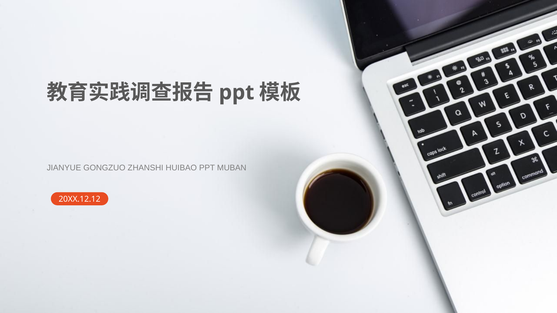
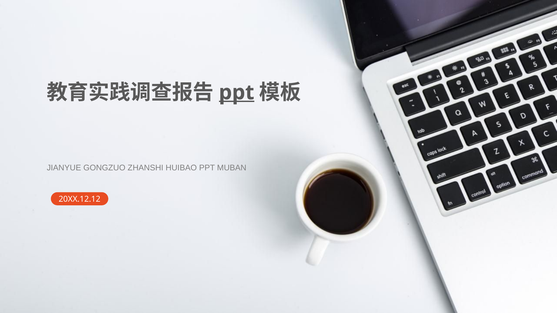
ppt underline: none -> present (237, 93)
